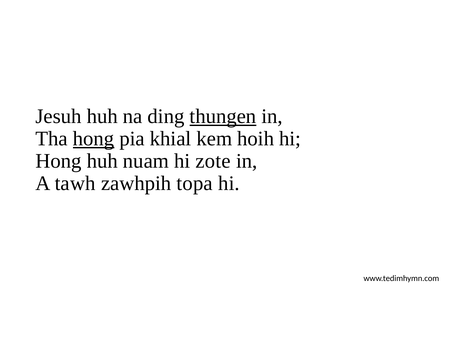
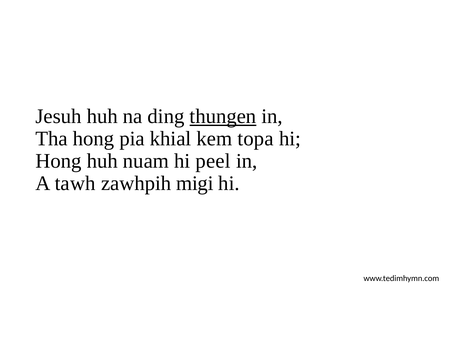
hong underline: present -> none (94, 139)
hoih: hoih -> topa (256, 139)
zote: zote -> peel (213, 161)
topa: topa -> migi (195, 183)
